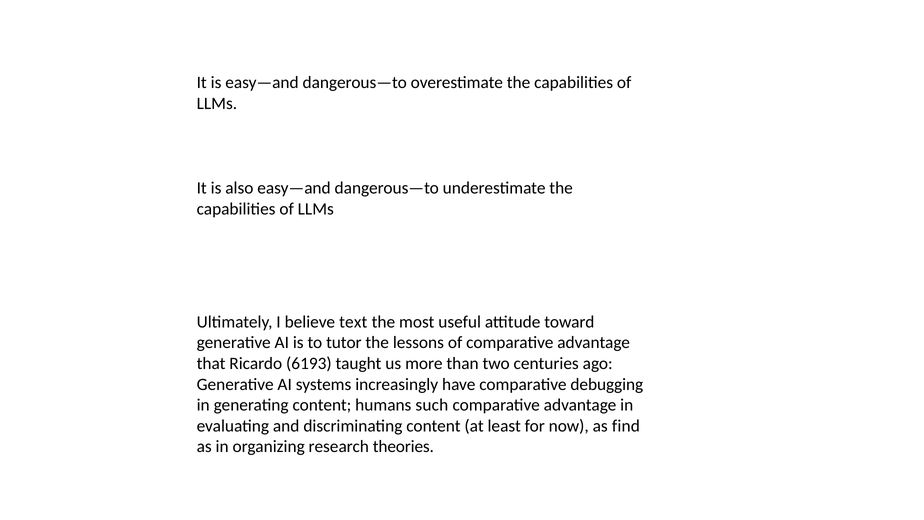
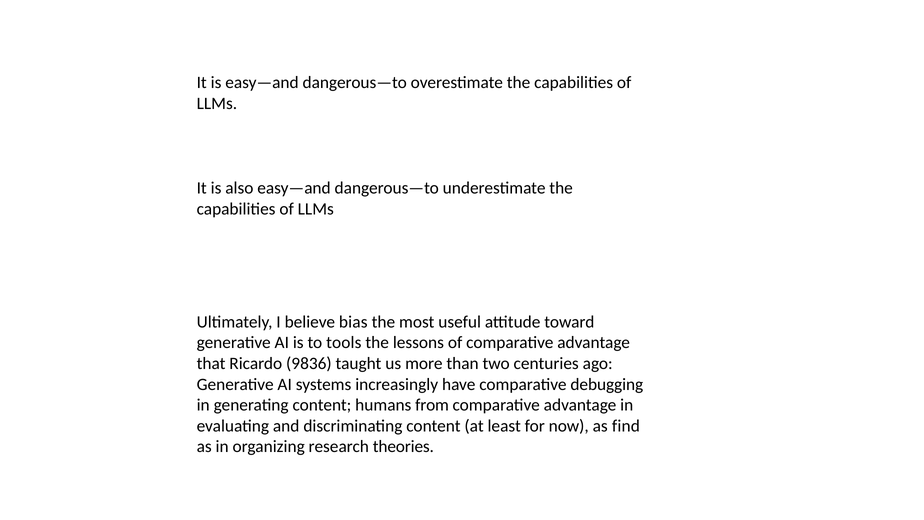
text: text -> bias (353, 322)
tutor: tutor -> tools (344, 343)
6193: 6193 -> 9836 (309, 363)
such: such -> from (432, 405)
